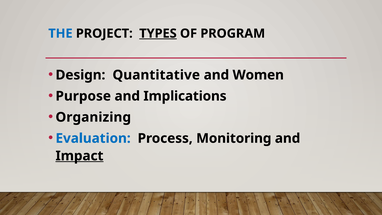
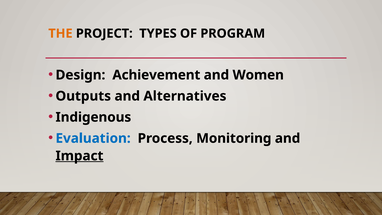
THE colour: blue -> orange (60, 33)
TYPES underline: present -> none (158, 33)
Quantitative: Quantitative -> Achievement (156, 75)
Purpose: Purpose -> Outputs (83, 96)
Implications: Implications -> Alternatives (185, 96)
Organizing: Organizing -> Indigenous (93, 117)
